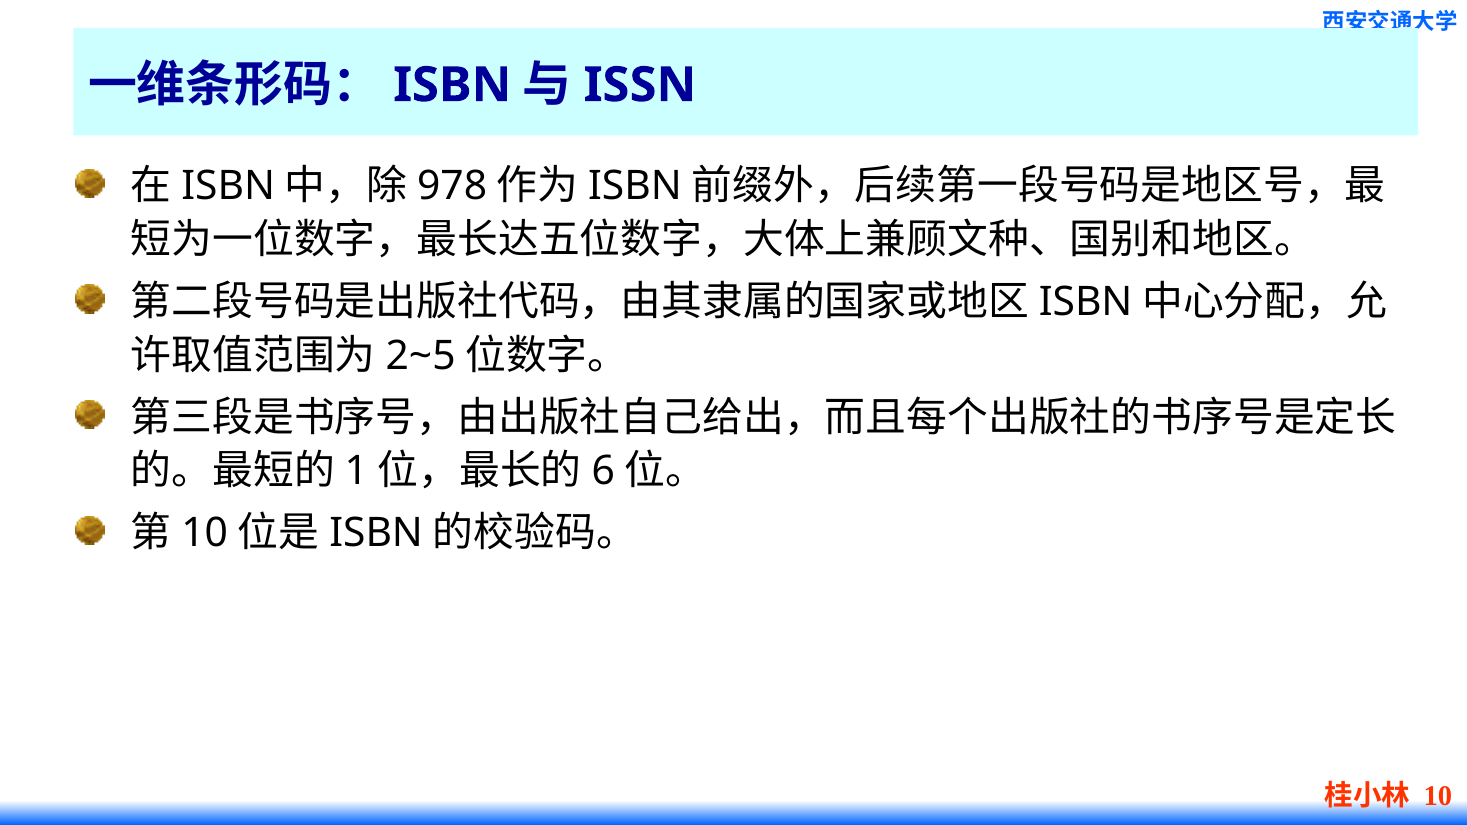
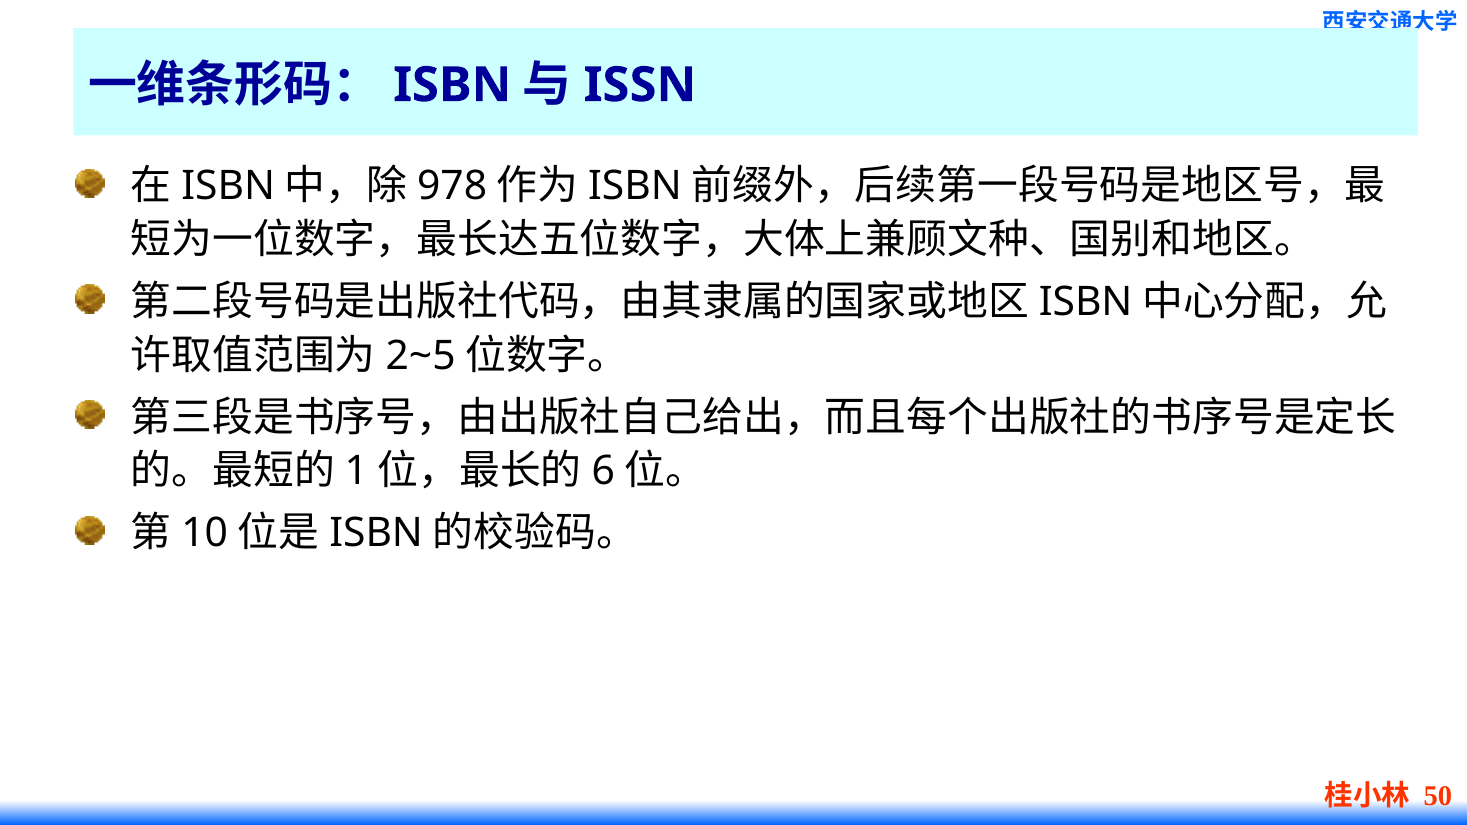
10: 10 -> 50 (1438, 797)
